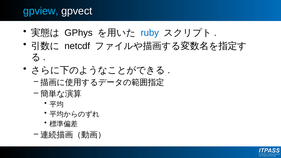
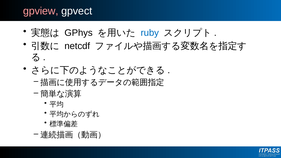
gpview colour: light blue -> pink (41, 11)
